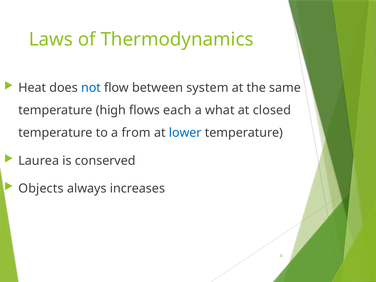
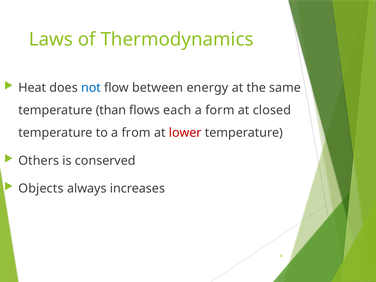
system: system -> energy (207, 88)
high: high -> than (111, 110)
what: what -> form (220, 110)
lower colour: blue -> red (185, 133)
Laurea: Laurea -> Others (39, 161)
